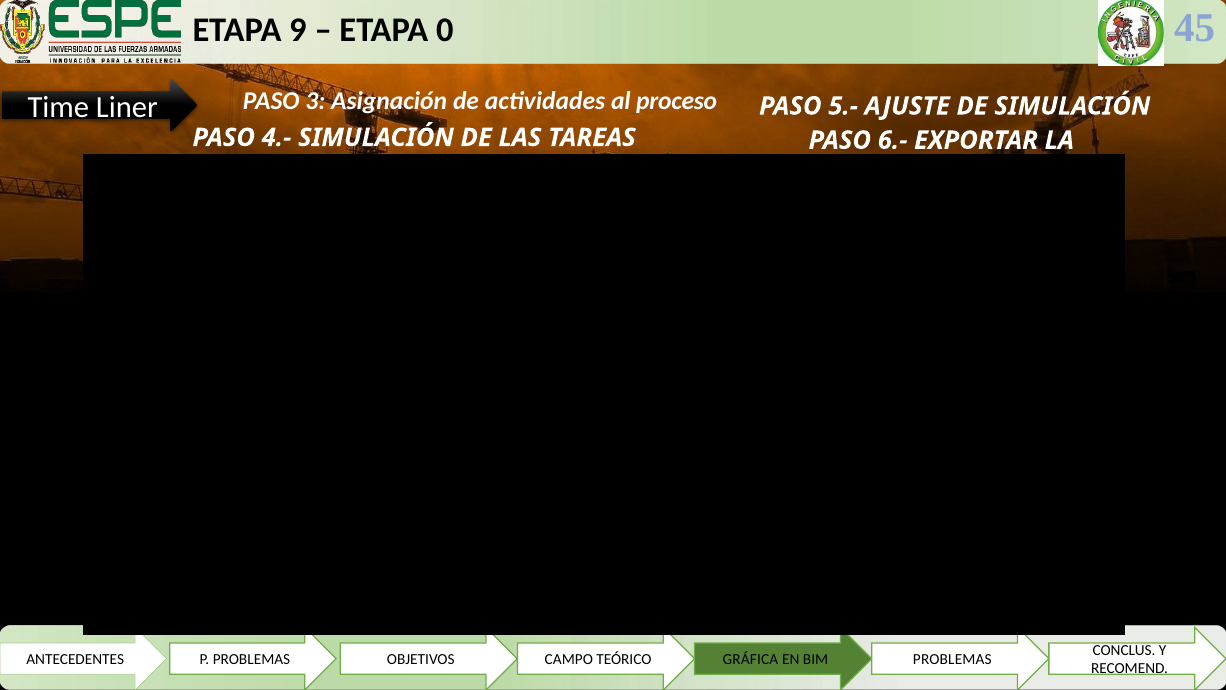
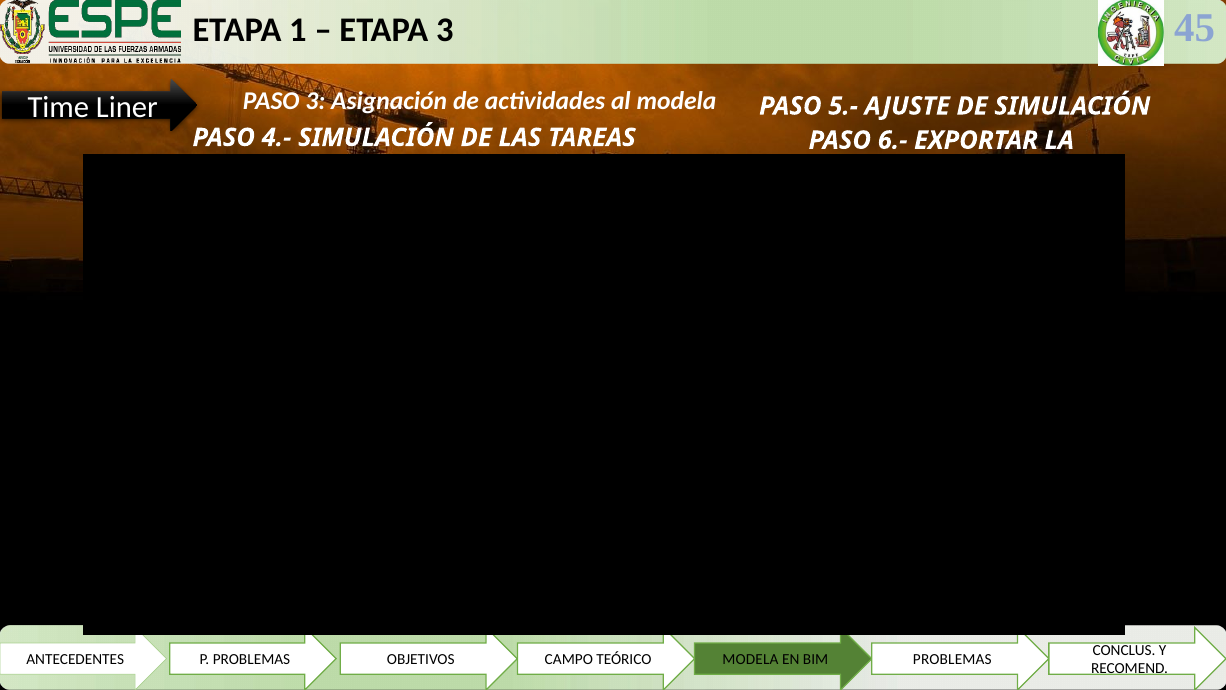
9: 9 -> 1 (298, 30)
ETAPA 0: 0 -> 3 (445, 30)
al proceso: proceso -> modela (676, 101)
TEÓRICO GRÁFICA: GRÁFICA -> MODELA (750, 659)
